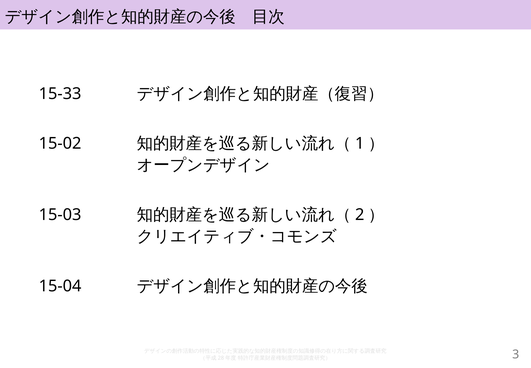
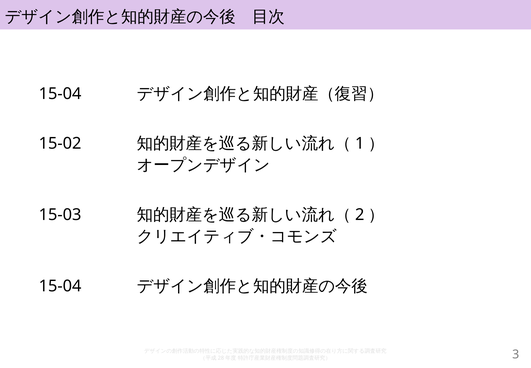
15-33: 15-33 -> 15-04 (60, 94)
